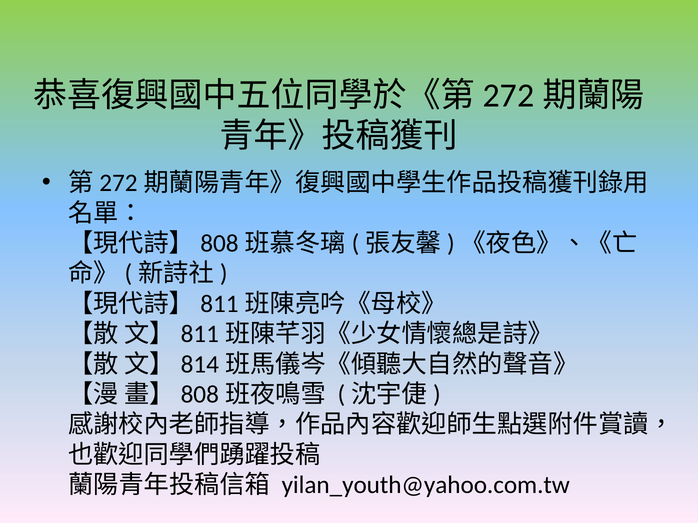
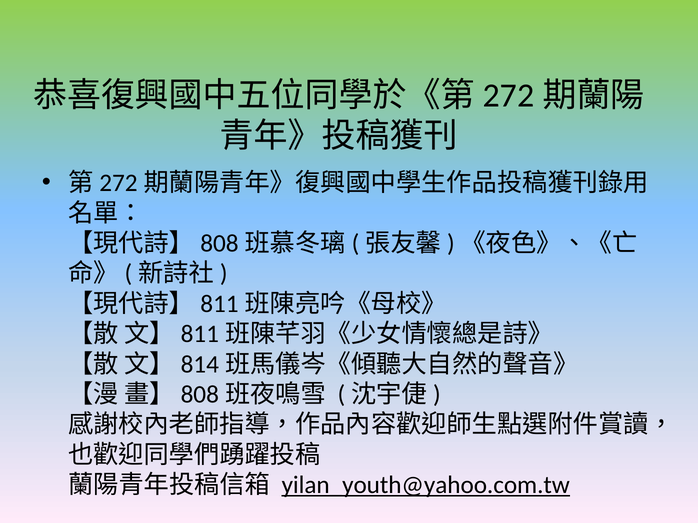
yilan_youth@yahoo.com.tw underline: none -> present (426, 485)
